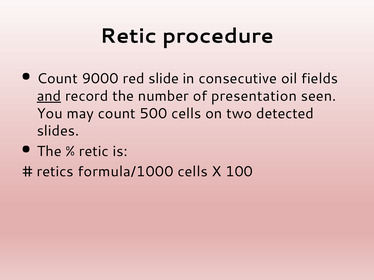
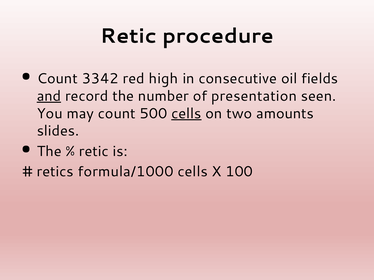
9000: 9000 -> 3342 (100, 79)
slide: slide -> high (163, 79)
cells underline: none -> present (186, 114)
detected: detected -> amounts (285, 114)
